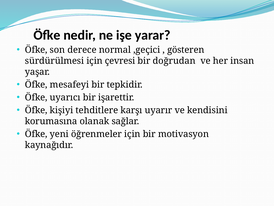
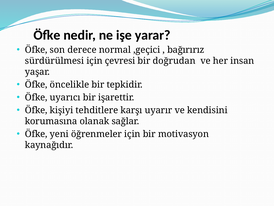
gösteren: gösteren -> bağırırız (186, 50)
mesafeyi: mesafeyi -> öncelikle (69, 85)
